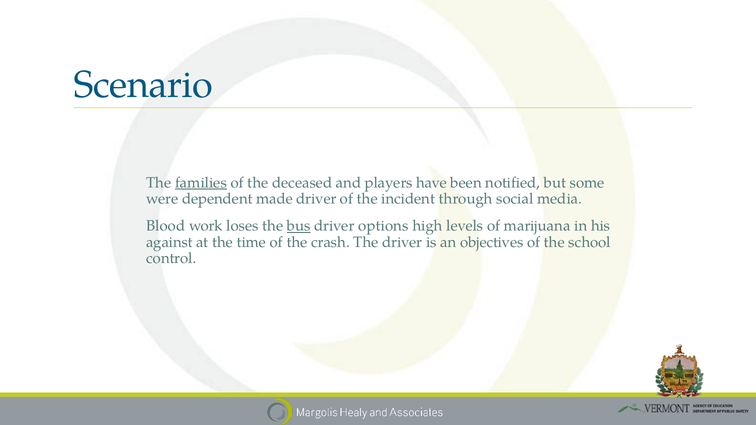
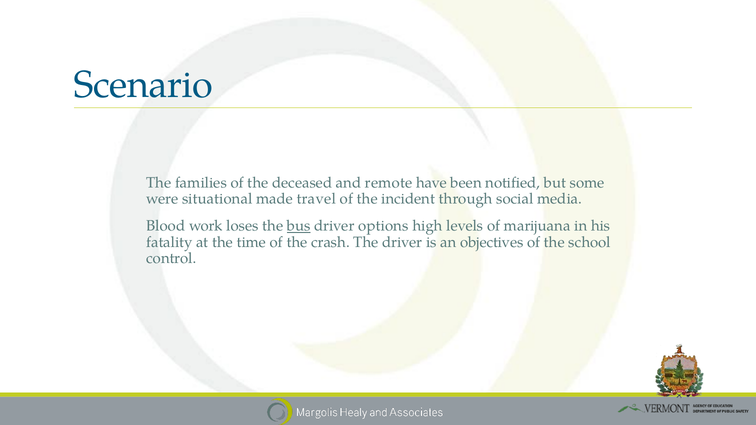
families underline: present -> none (201, 183)
players: players -> remote (389, 183)
dependent: dependent -> situational (217, 199)
made driver: driver -> travel (316, 199)
against: against -> fatality (169, 242)
